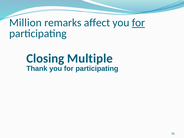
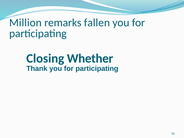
affect: affect -> fallen (97, 23)
for underline: present -> none (138, 23)
Multiple: Multiple -> Whether (90, 58)
